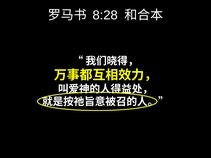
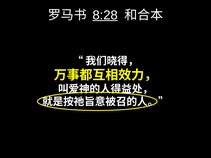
8:28 underline: none -> present (105, 15)
